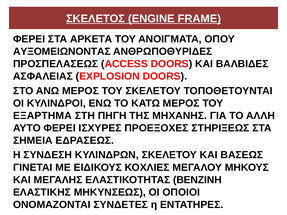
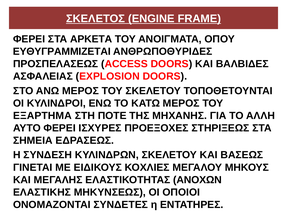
ΑΥΞΟΜΕΙΩΝΟΝΤΑΣ: ΑΥΞΟΜΕΙΩΝΟΝΤΑΣ -> ΕΥΘΥΓΡΑΜΜΙΖΕΤΑΙ (62, 52)
ΠΗΓΗ: ΠΗΓΗ -> ΠΟΤΕ (112, 116)
ΒΕΝΖΙΝΗ: ΒΕΝΖΙΝΗ -> ΑΝΟΧΩΝ (197, 180)
